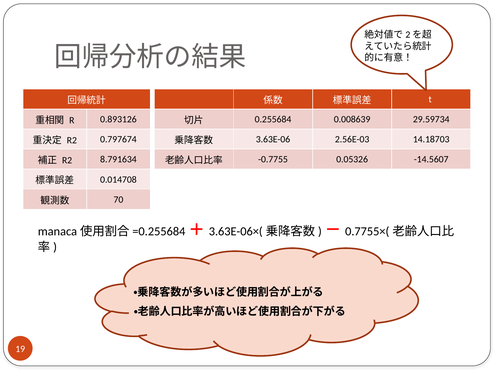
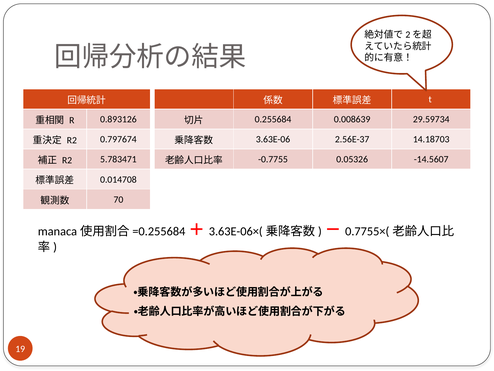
2.56E-03: 2.56E-03 -> 2.56E-37 (352, 139)
8.791634: 8.791634 -> 5.783471 (118, 159)
